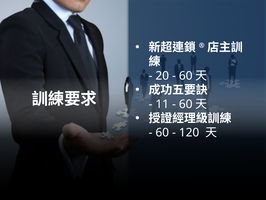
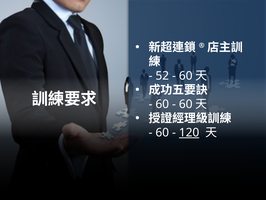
20: 20 -> 52 (162, 76)
11: 11 -> 60 (162, 104)
120 underline: none -> present (189, 132)
